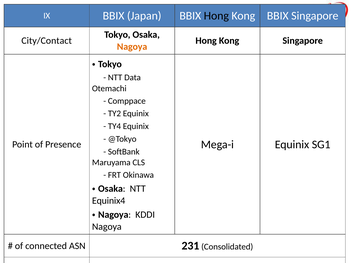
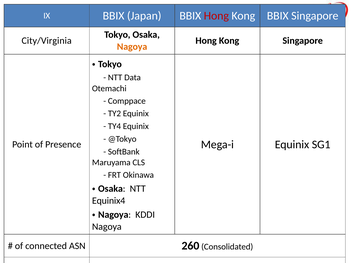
Hong colour: black -> red (216, 16)
City/Contact: City/Contact -> City/Virginia (47, 41)
231: 231 -> 260 (190, 246)
